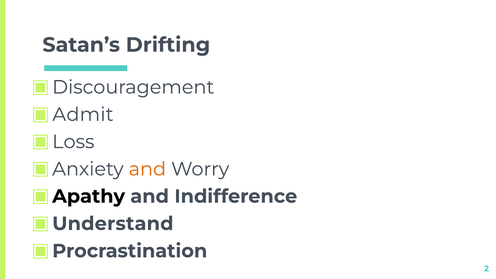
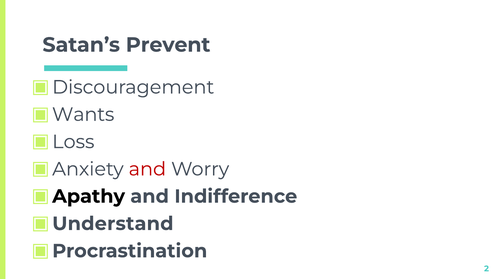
Drifting: Drifting -> Prevent (168, 45)
Admit: Admit -> Wants (83, 114)
and colour: orange -> red (147, 169)
